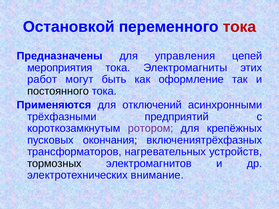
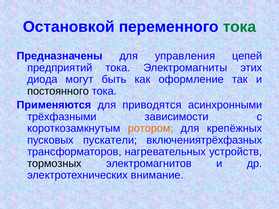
тока colour: red -> green (239, 27)
мероприятия: мероприятия -> предприятий (60, 68)
работ: работ -> диода (42, 79)
отключений: отключений -> приводятся (152, 105)
предприятий: предприятий -> зависимости (177, 117)
ротором colour: purple -> orange (151, 129)
окончания: окончания -> пускатели (110, 140)
